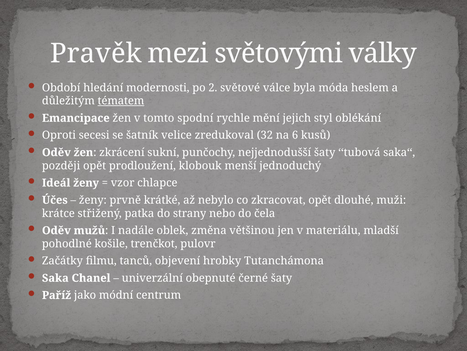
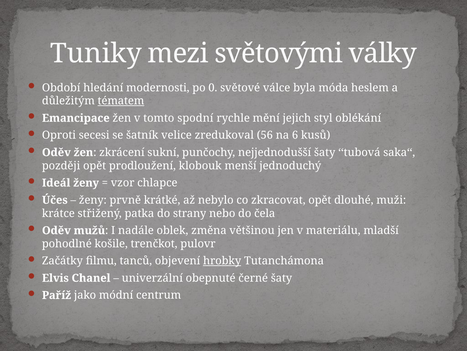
Pravěk: Pravěk -> Tuniky (96, 53)
2: 2 -> 0 (213, 88)
32: 32 -> 56 (265, 135)
hrobky underline: none -> present (222, 260)
Saka: Saka -> Elvis (55, 278)
